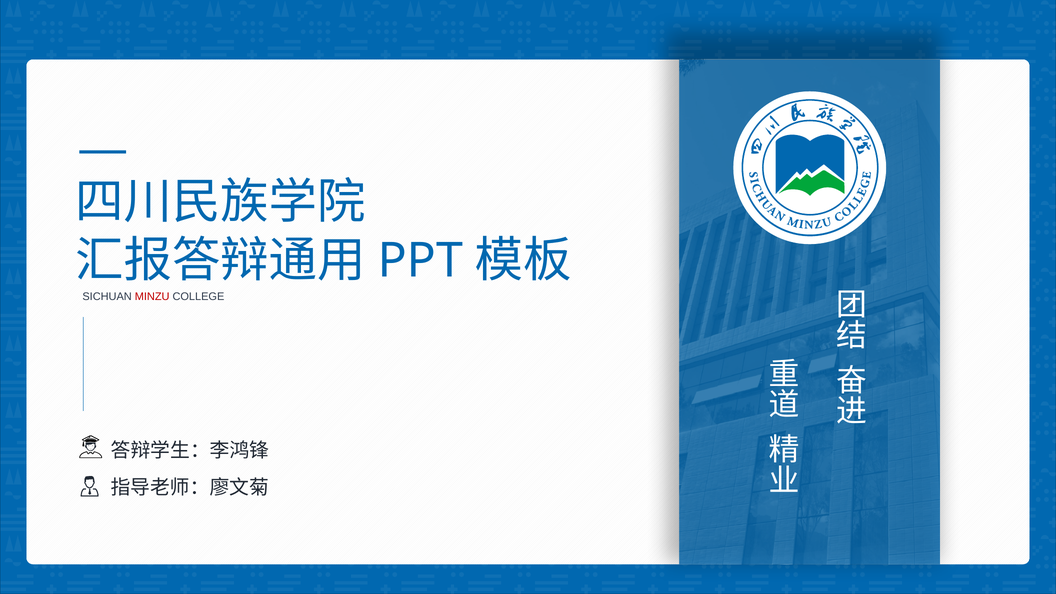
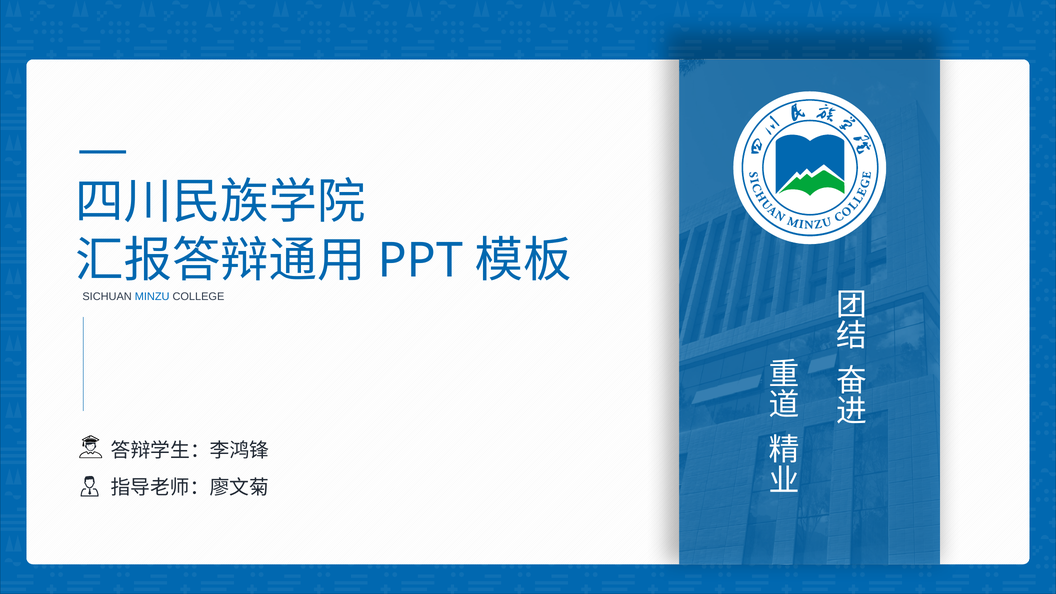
MINZU colour: red -> blue (152, 297)
